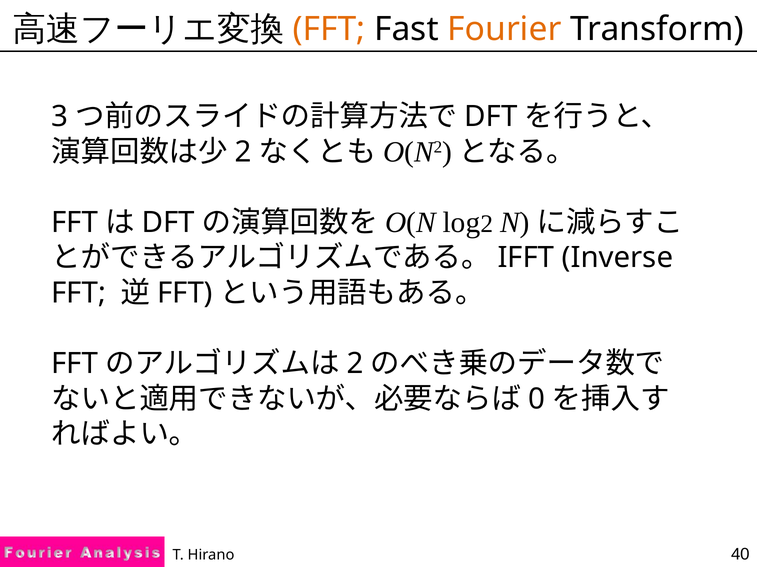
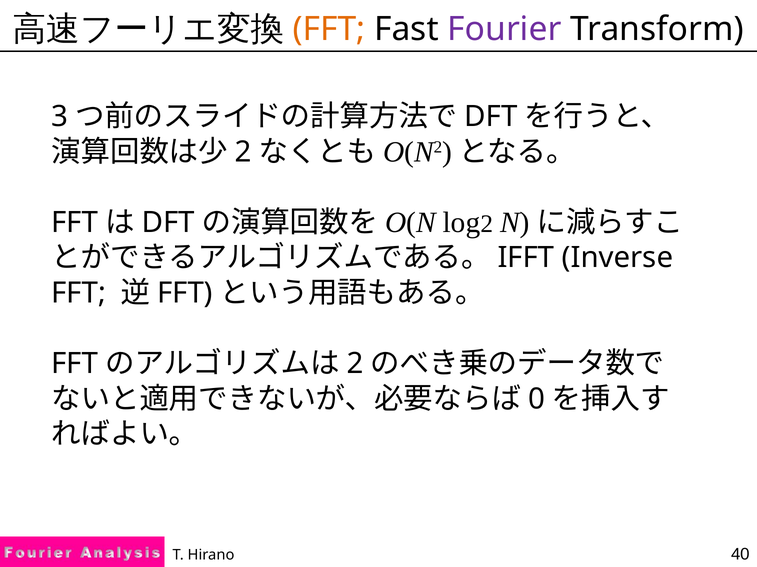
Fourier colour: orange -> purple (504, 29)
